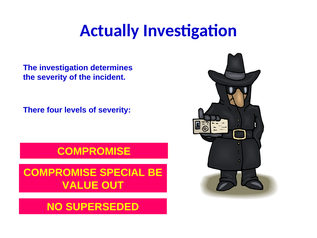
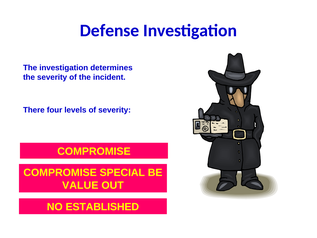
Actually: Actually -> Defense (110, 31)
SUPERSEDED: SUPERSEDED -> ESTABLISHED (102, 207)
